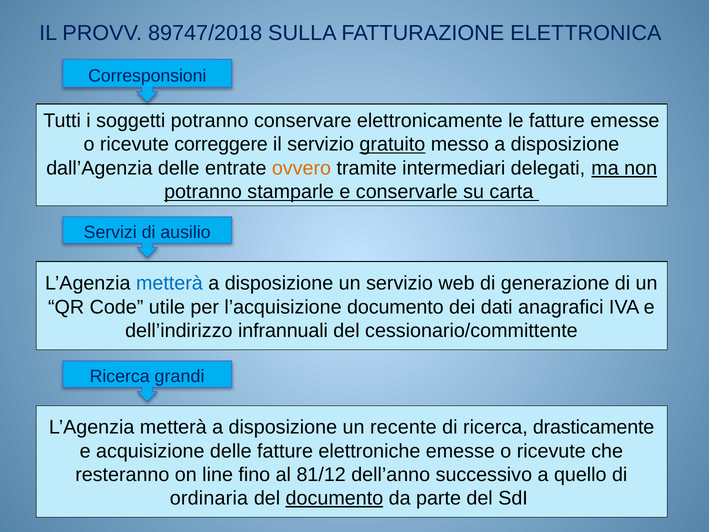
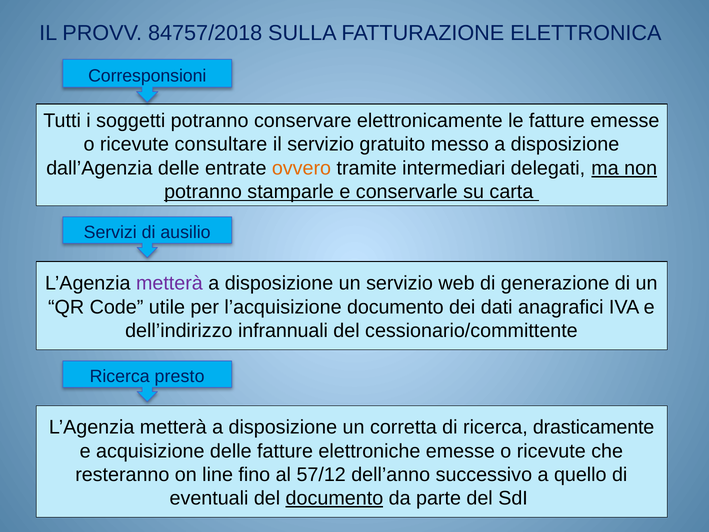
89747/2018: 89747/2018 -> 84757/2018 (205, 33)
correggere: correggere -> consultare (221, 144)
gratuito underline: present -> none (392, 144)
metterà colour: blue -> purple (169, 283)
grandi: grandi -> presto (180, 376)
recente: recente -> corretta (403, 427)
81/12: 81/12 -> 57/12 (321, 474)
ordinaria: ordinaria -> eventuali (209, 498)
